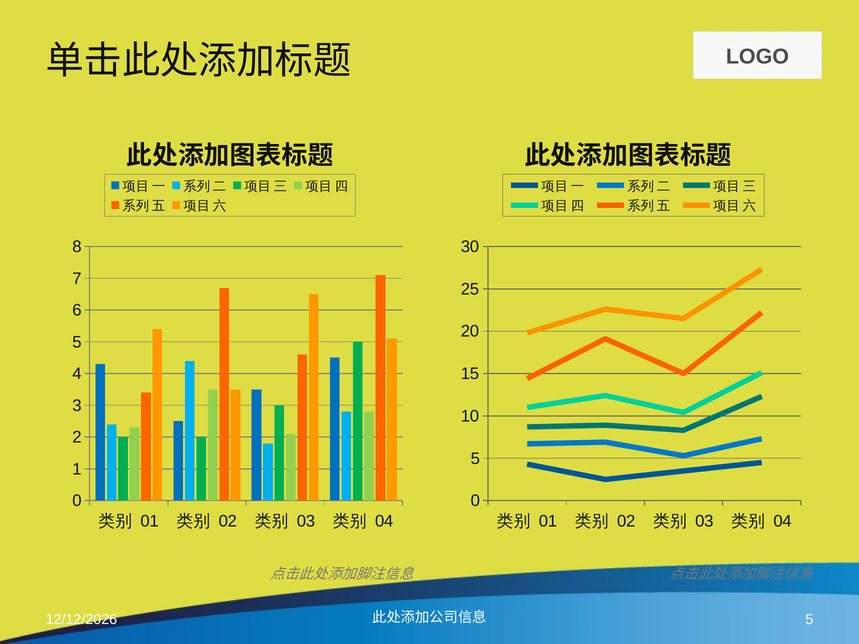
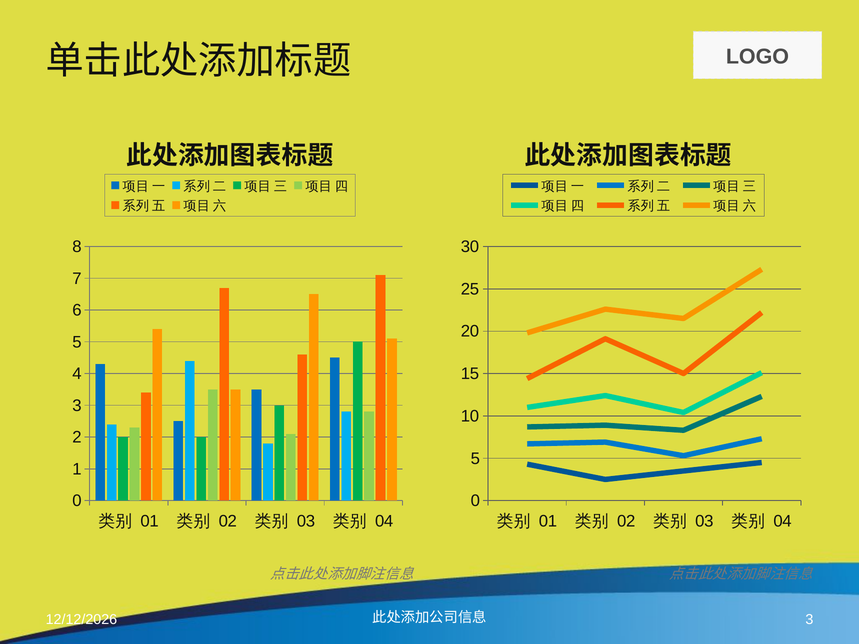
5: 5 -> 3 (809, 620)
